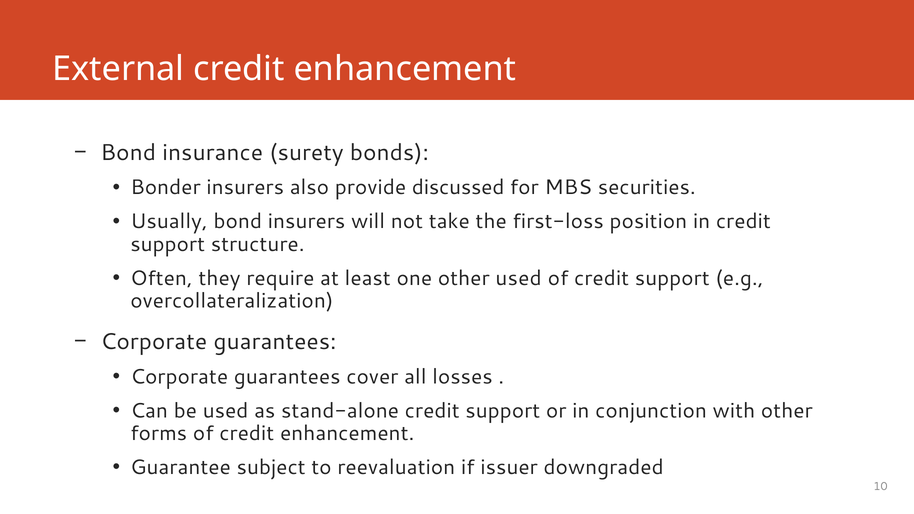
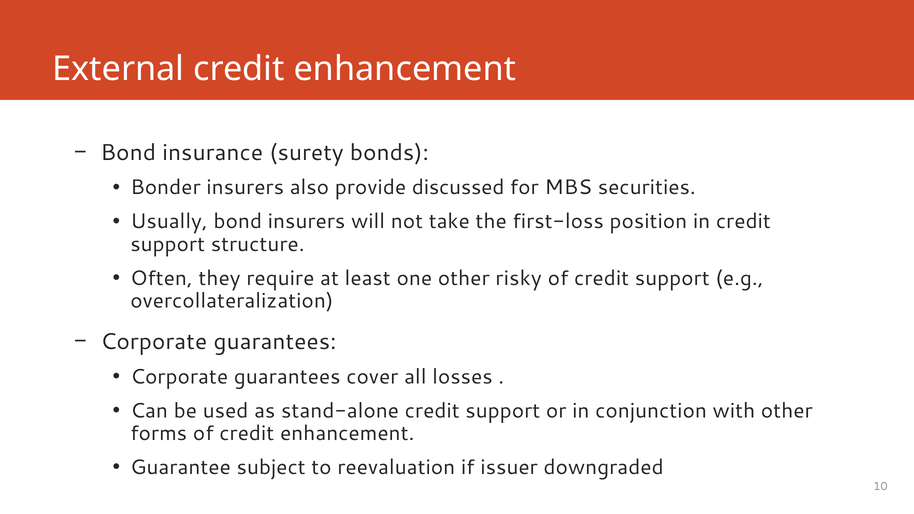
other used: used -> risky (519, 278)
